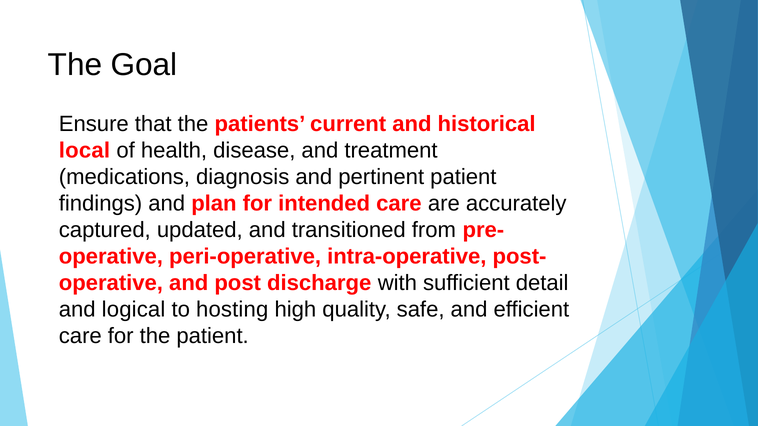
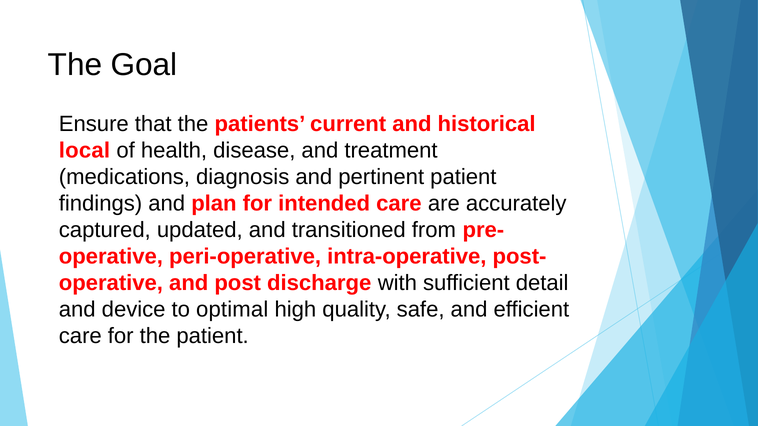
logical: logical -> device (134, 310)
hosting: hosting -> optimal (232, 310)
